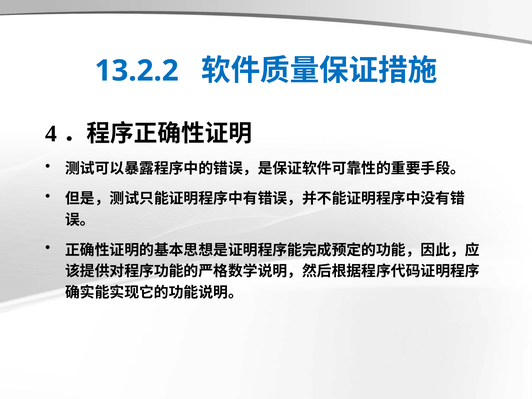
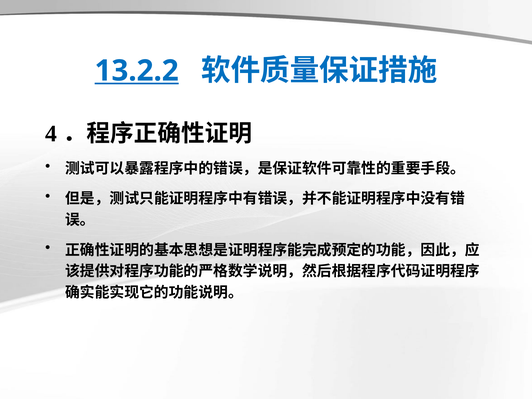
13.2.2 underline: none -> present (137, 71)
